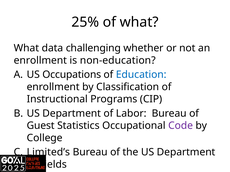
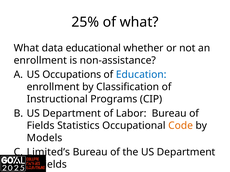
challenging: challenging -> educational (93, 48)
non-education: non-education -> non-assistance (118, 61)
Guest: Guest -> Fields (41, 126)
Code colour: purple -> orange (181, 126)
College: College -> Models (45, 138)
